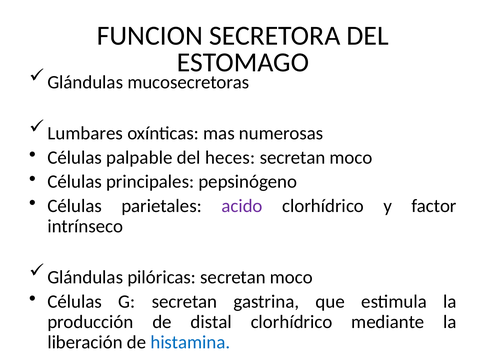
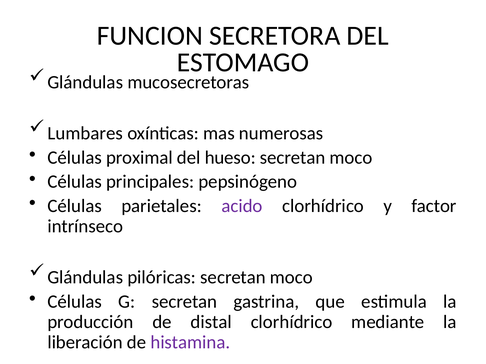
palpable: palpable -> proximal (139, 158)
heces: heces -> hueso (230, 158)
histamina colour: blue -> purple (190, 343)
